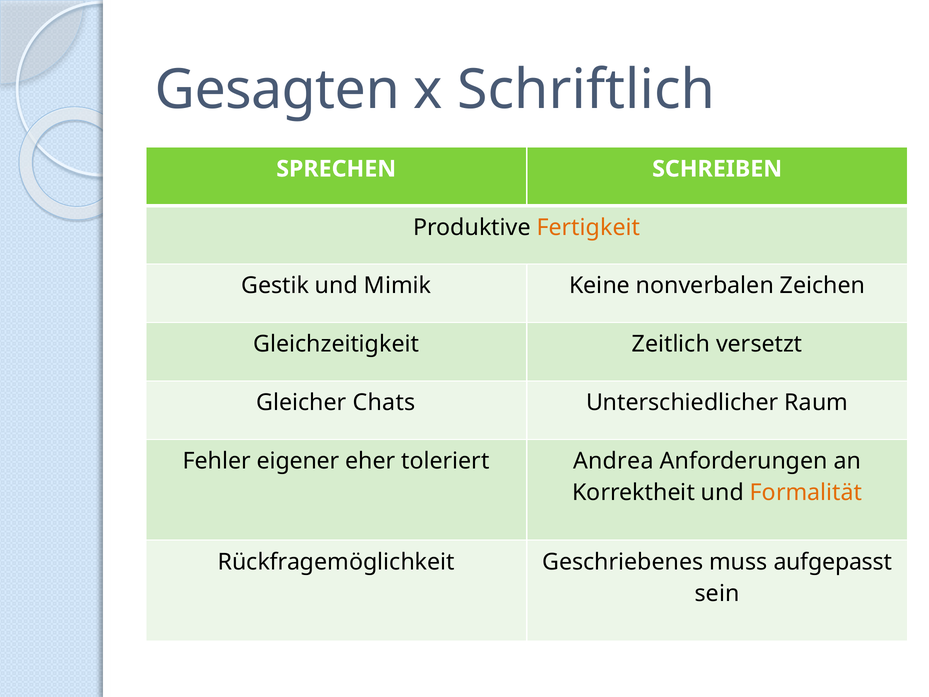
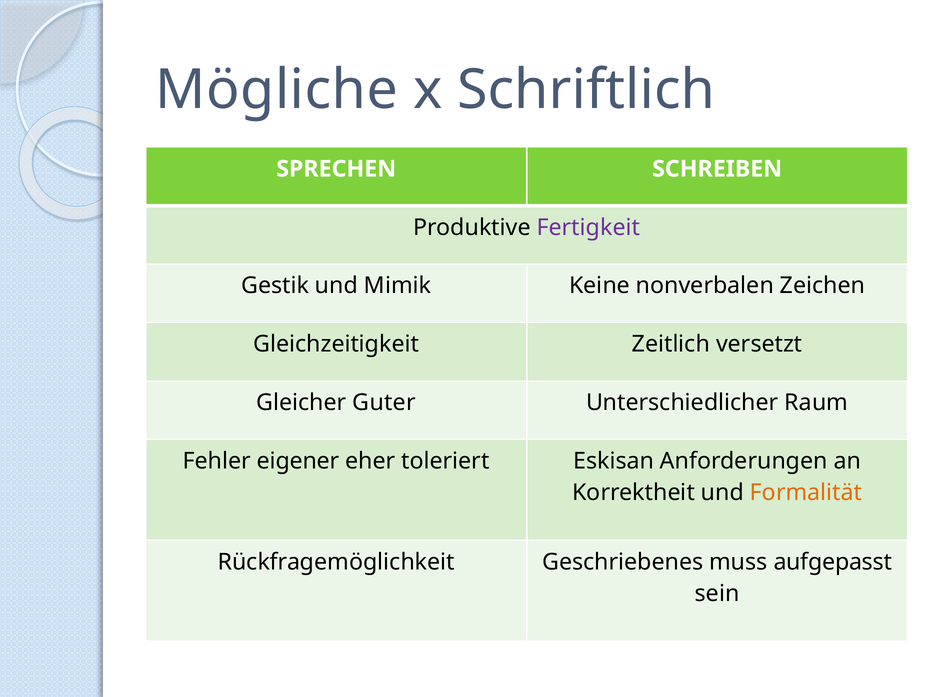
Gesagten: Gesagten -> Mögliche (277, 90)
Fertigkeit colour: orange -> purple (588, 227)
Chats: Chats -> Guter (384, 402)
Andrea: Andrea -> Eskisan (614, 461)
